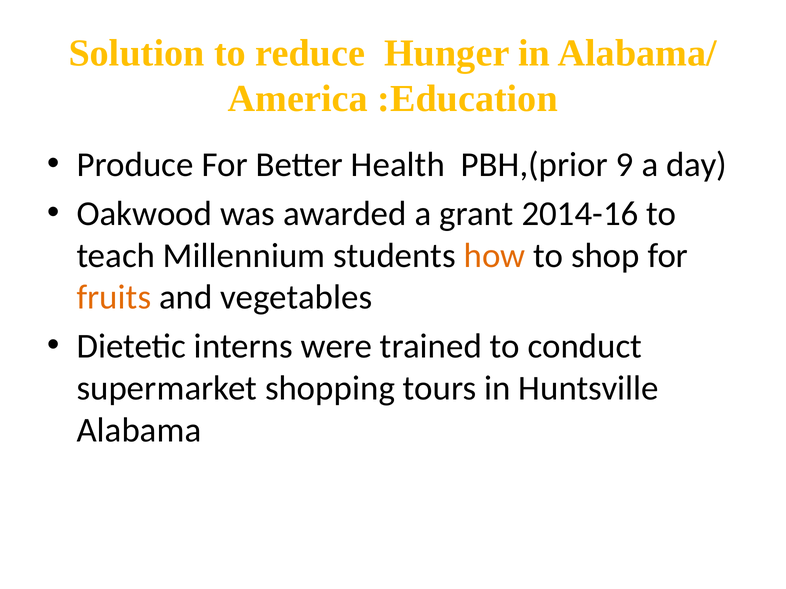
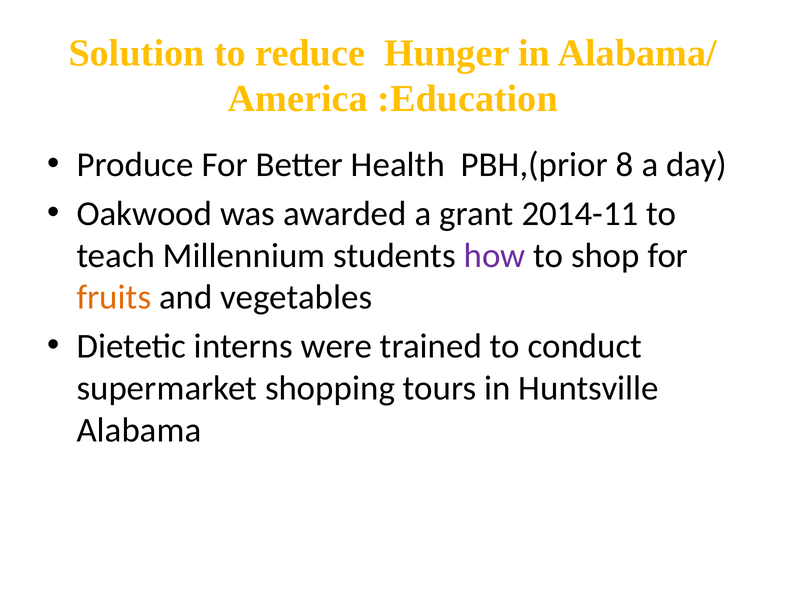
9: 9 -> 8 (625, 165)
2014-16: 2014-16 -> 2014-11 (580, 214)
how colour: orange -> purple (495, 256)
